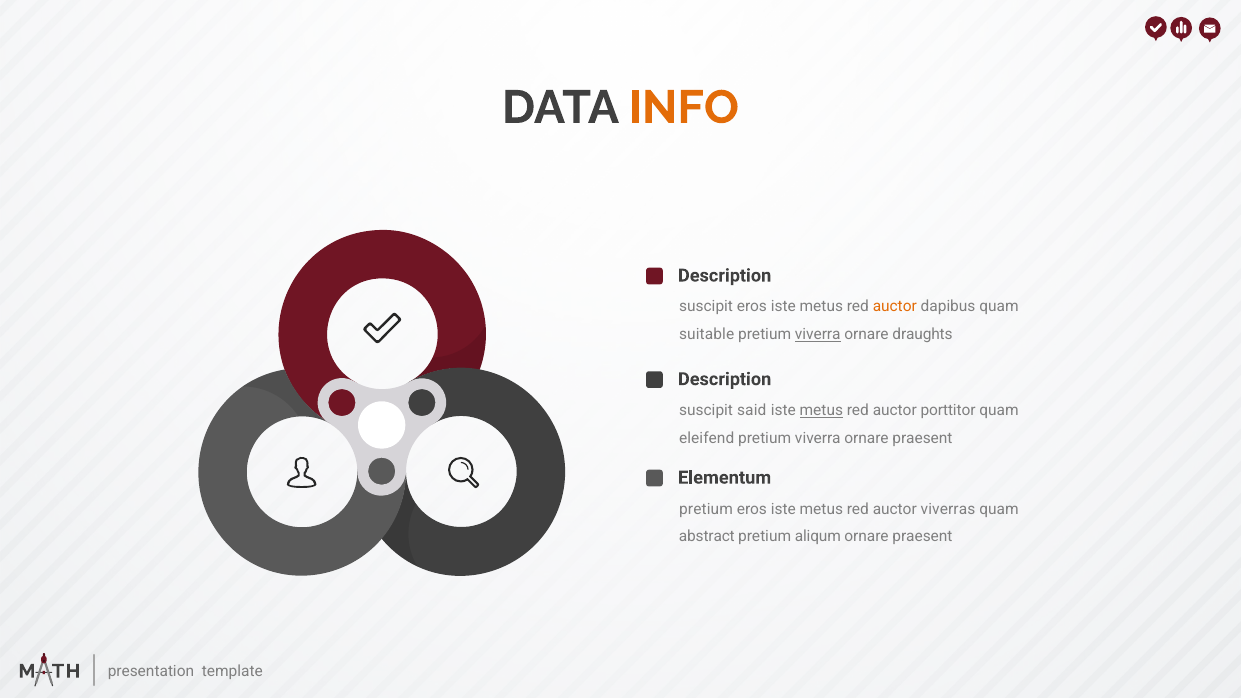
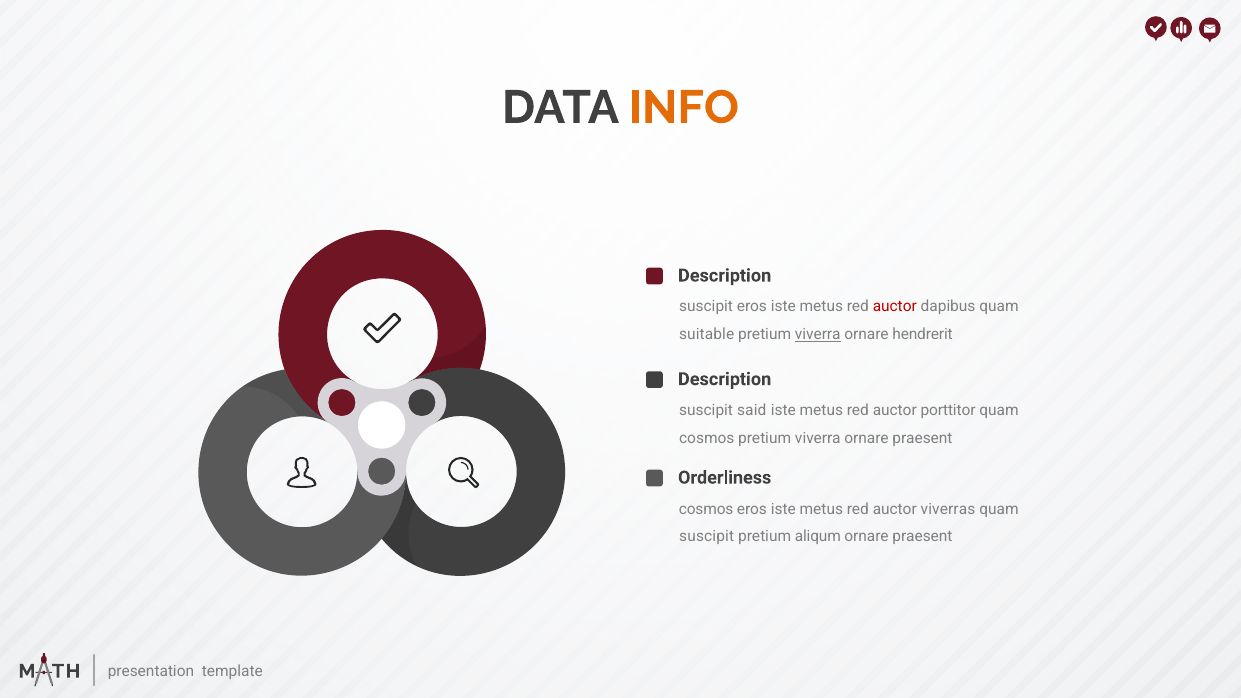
auctor colour: orange -> red (895, 307)
draughts: draughts -> hendrerit (923, 335)
metus underline: present -> none (821, 410)
eleifend: eleifend -> cosmos (707, 438)
Elementum: Elementum -> Orderliness (725, 478)
pretium: pretium -> cosmos (706, 509)
abstract: abstract -> suscipit (707, 537)
